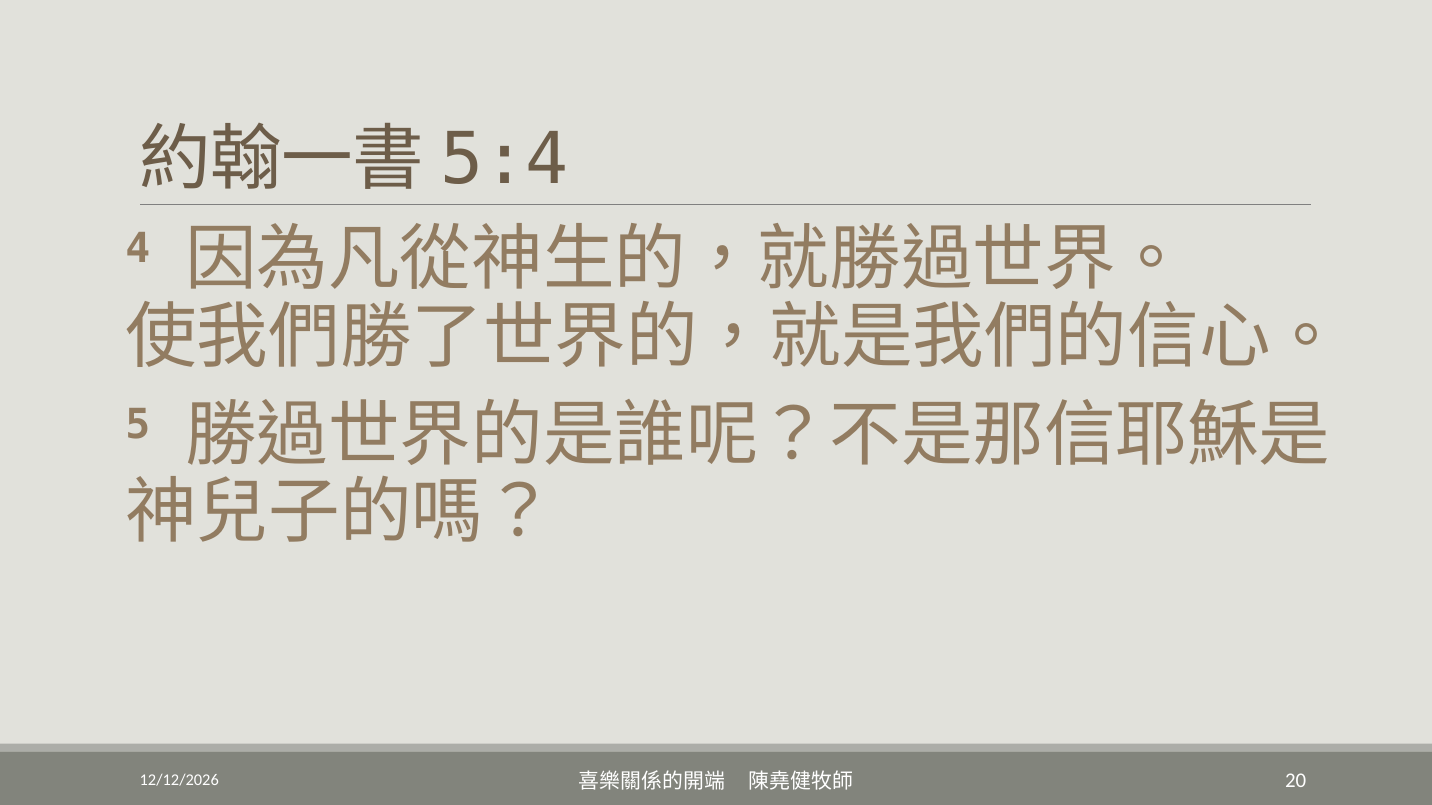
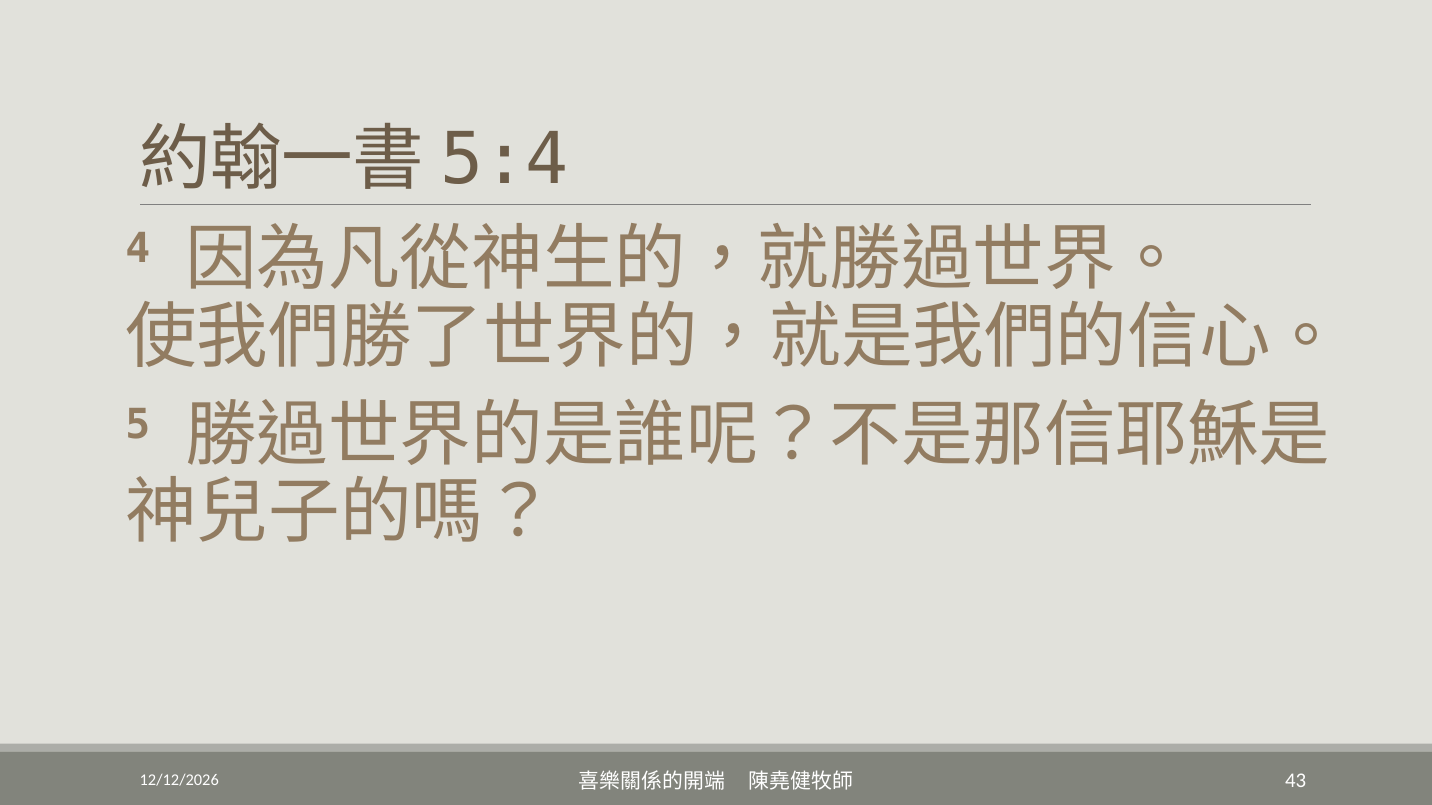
20: 20 -> 43 (1296, 781)
